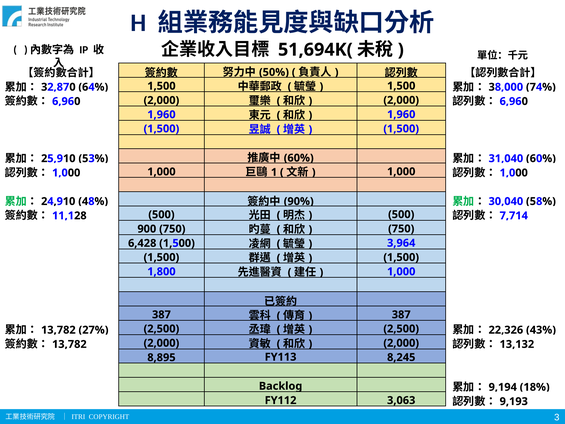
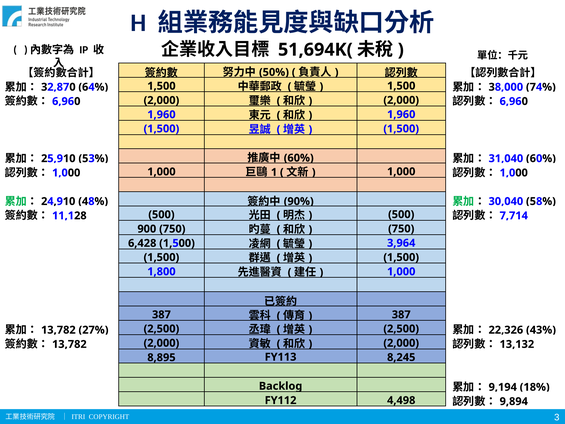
3,063: 3,063 -> 4,498 (401, 400)
9,193: 9,193 -> 9,894 (514, 401)
